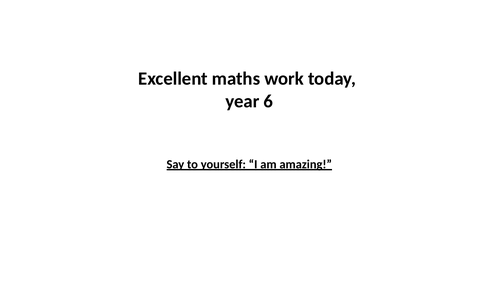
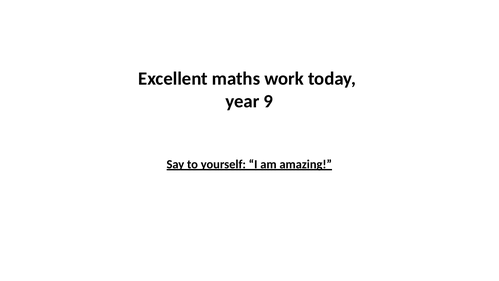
6: 6 -> 9 (268, 101)
